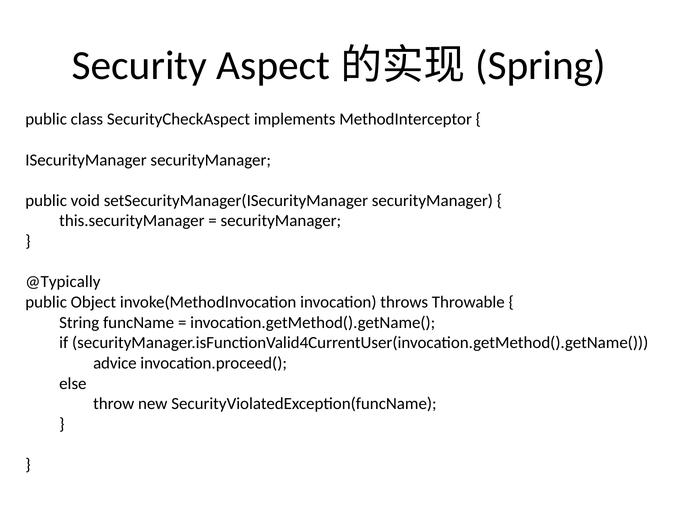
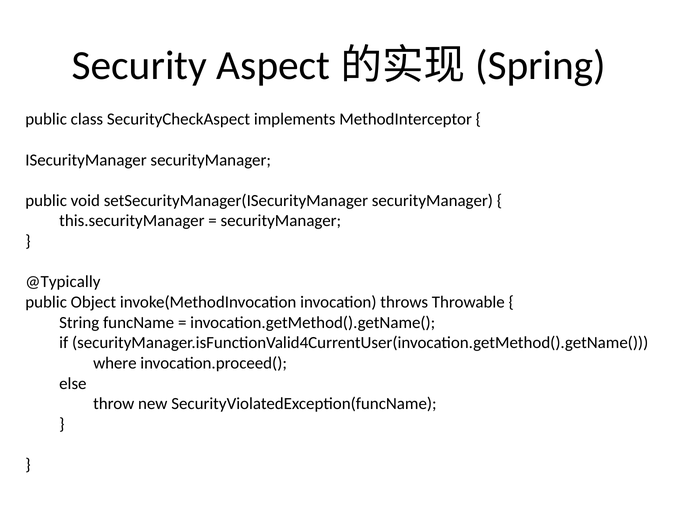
advice: advice -> where (115, 363)
